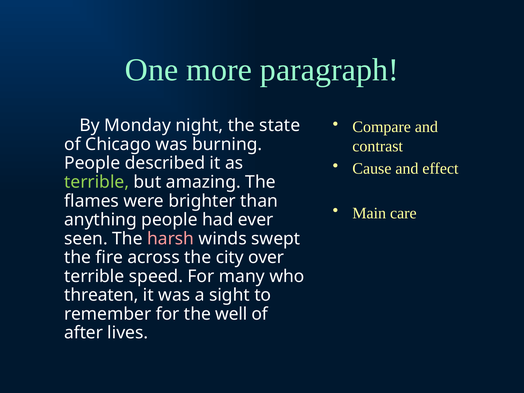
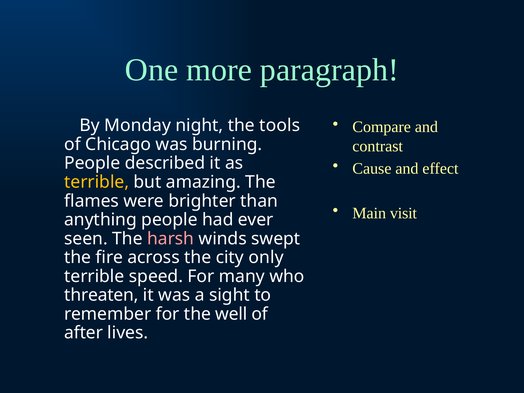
state: state -> tools (280, 125)
terrible colour: light green -> yellow (97, 182)
care: care -> visit (403, 213)
over: over -> only (266, 257)
